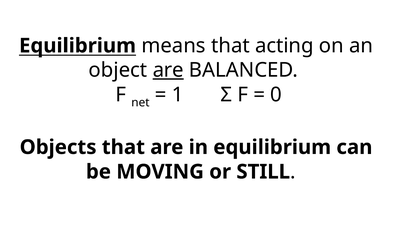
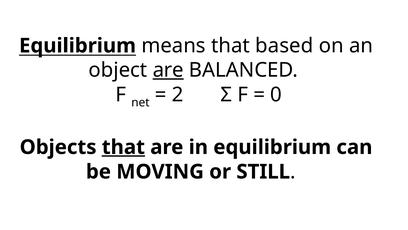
acting: acting -> based (284, 46)
1: 1 -> 2 (178, 95)
that underline: none -> present (123, 147)
